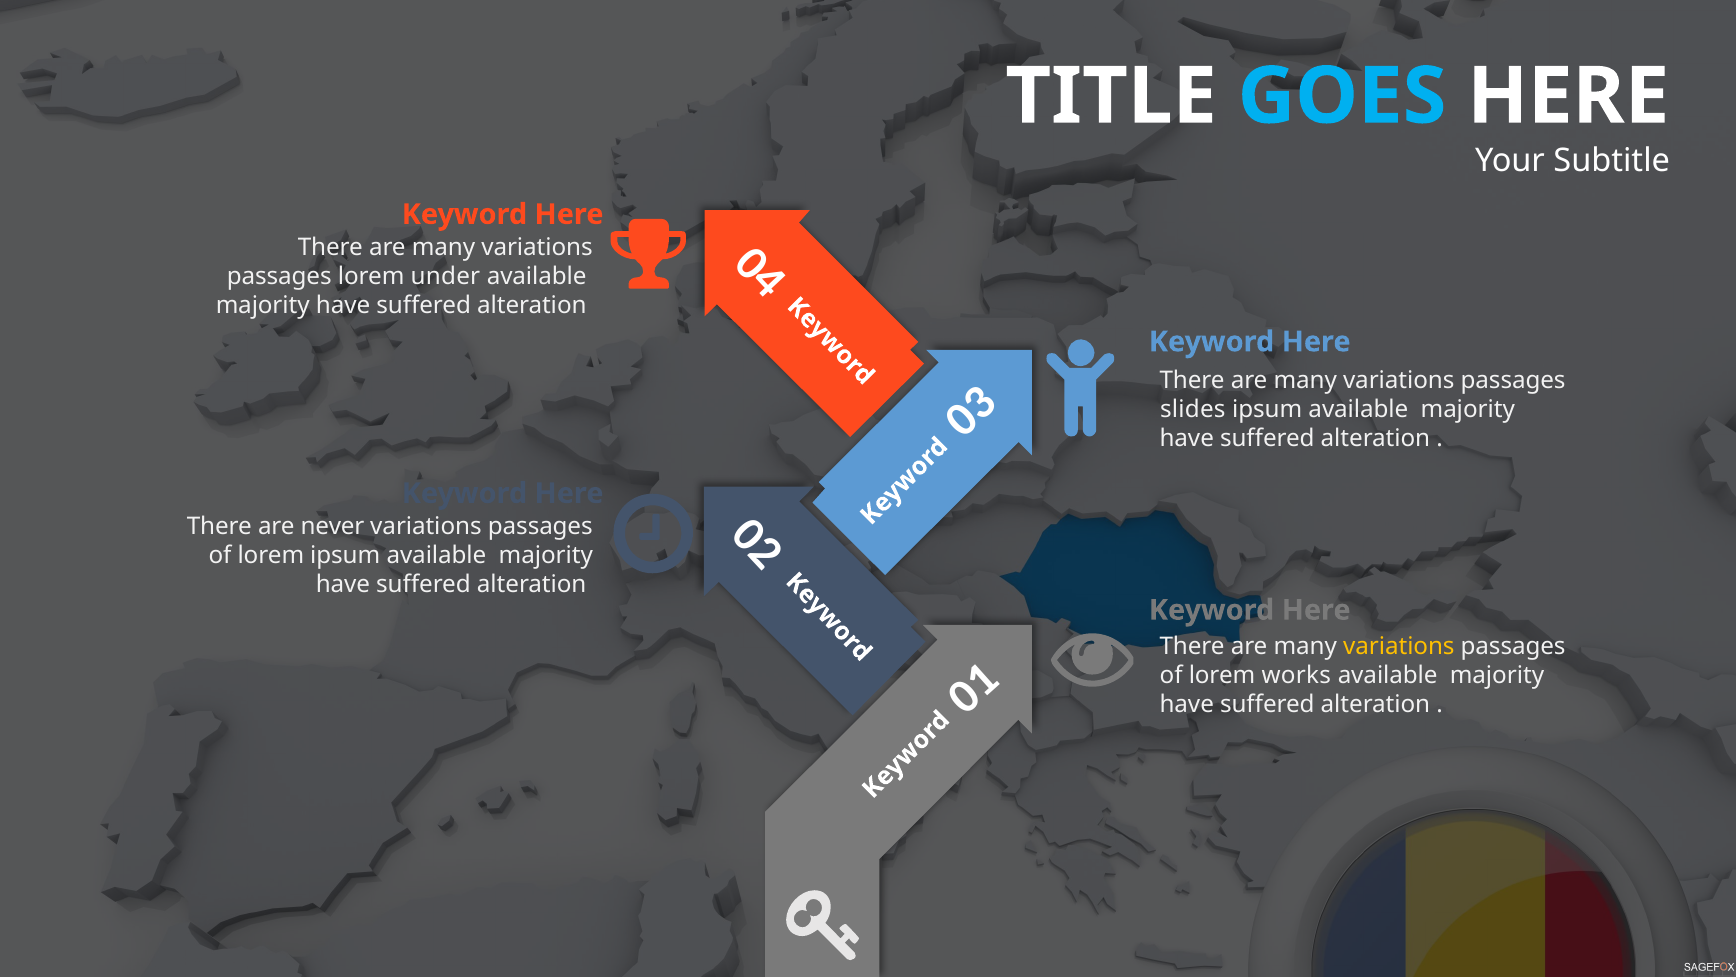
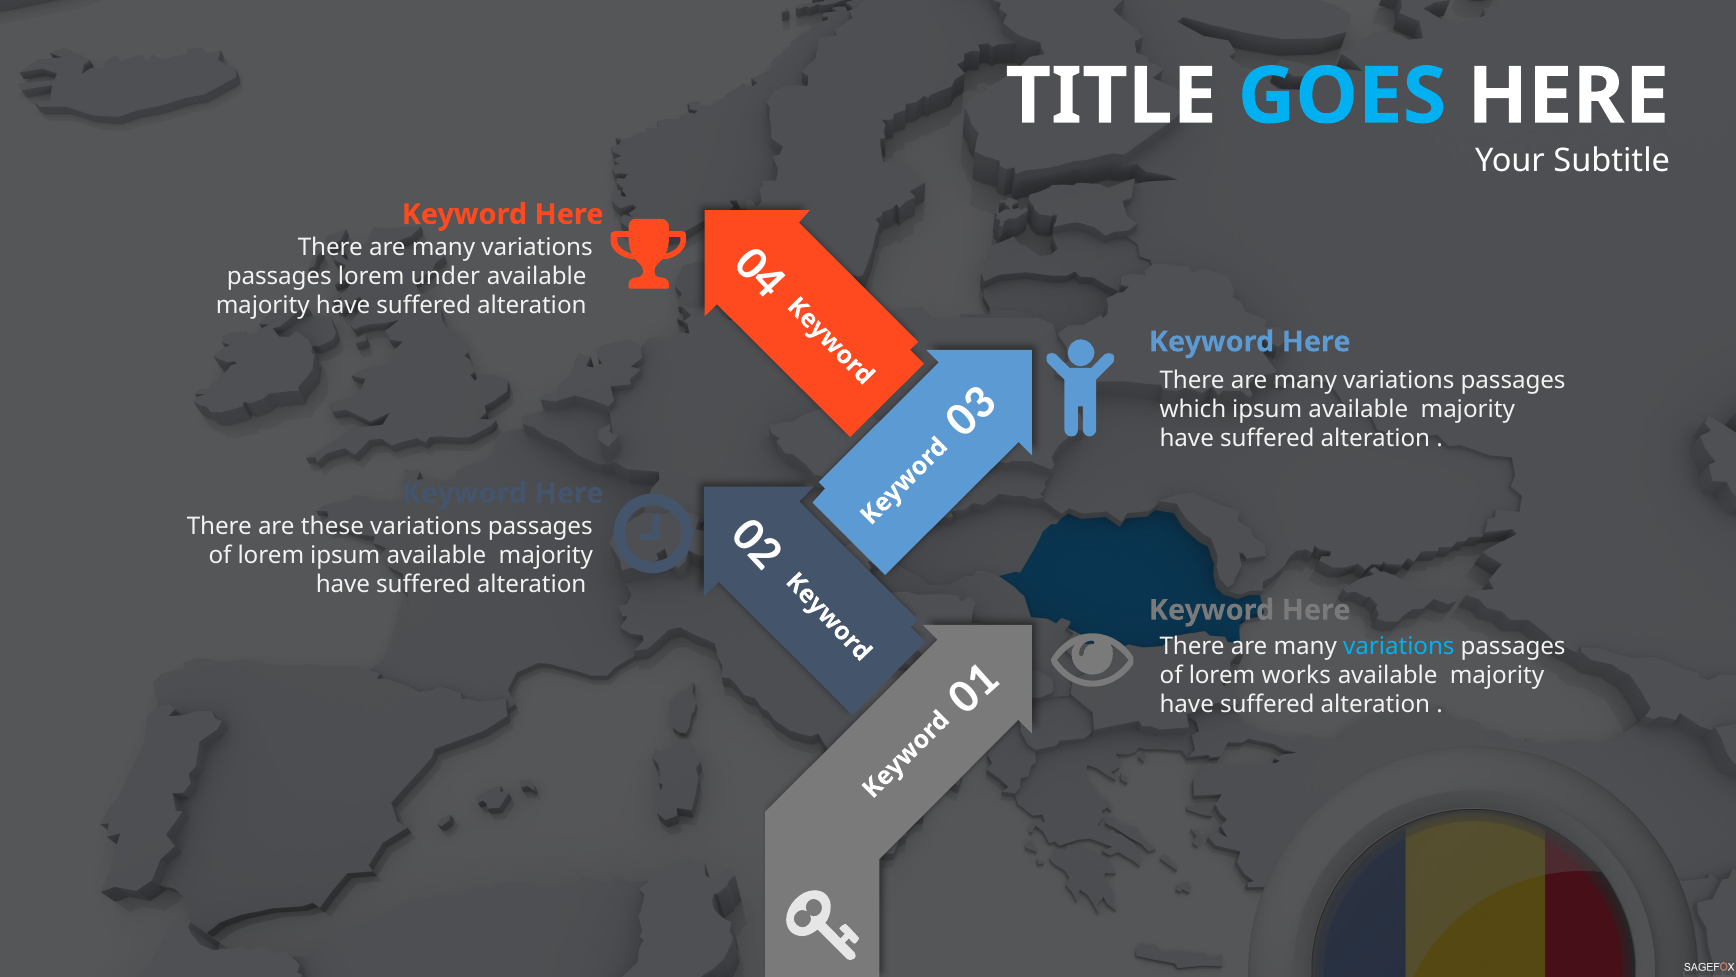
slides: slides -> which (1193, 409)
never: never -> these (332, 526)
variations colour: yellow -> light blue (1399, 646)
